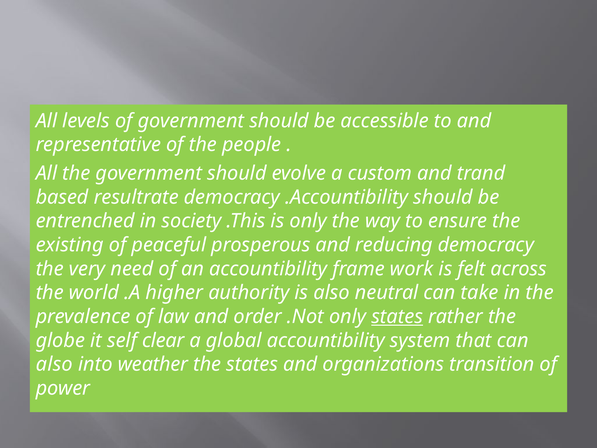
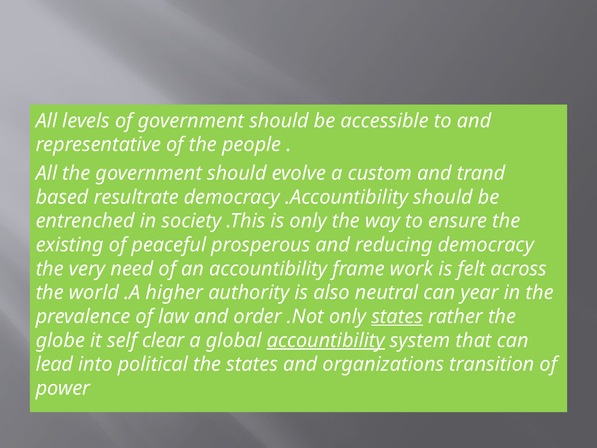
take: take -> year (480, 293)
accountibility underline: none -> present (326, 340)
also: also -> lead (54, 364)
weather: weather -> political (153, 364)
